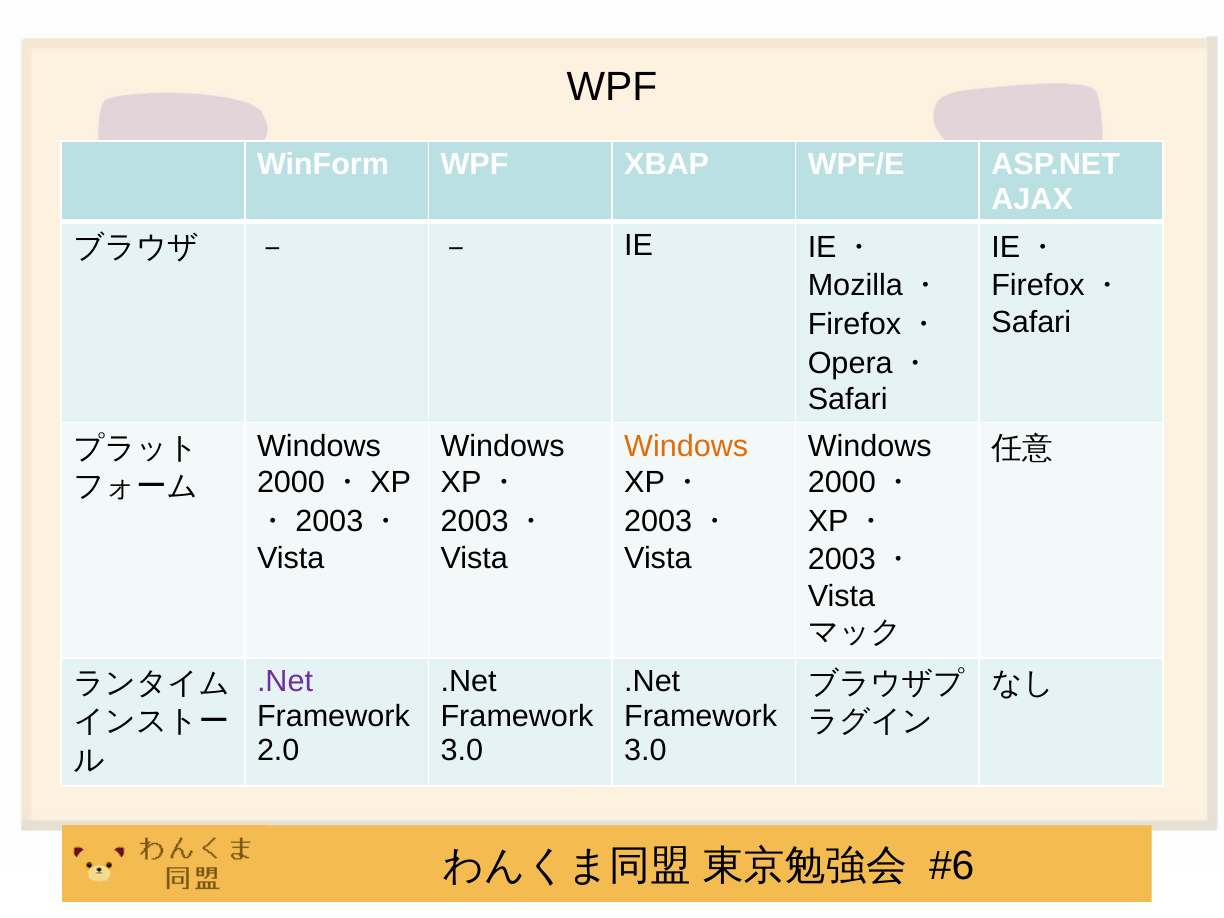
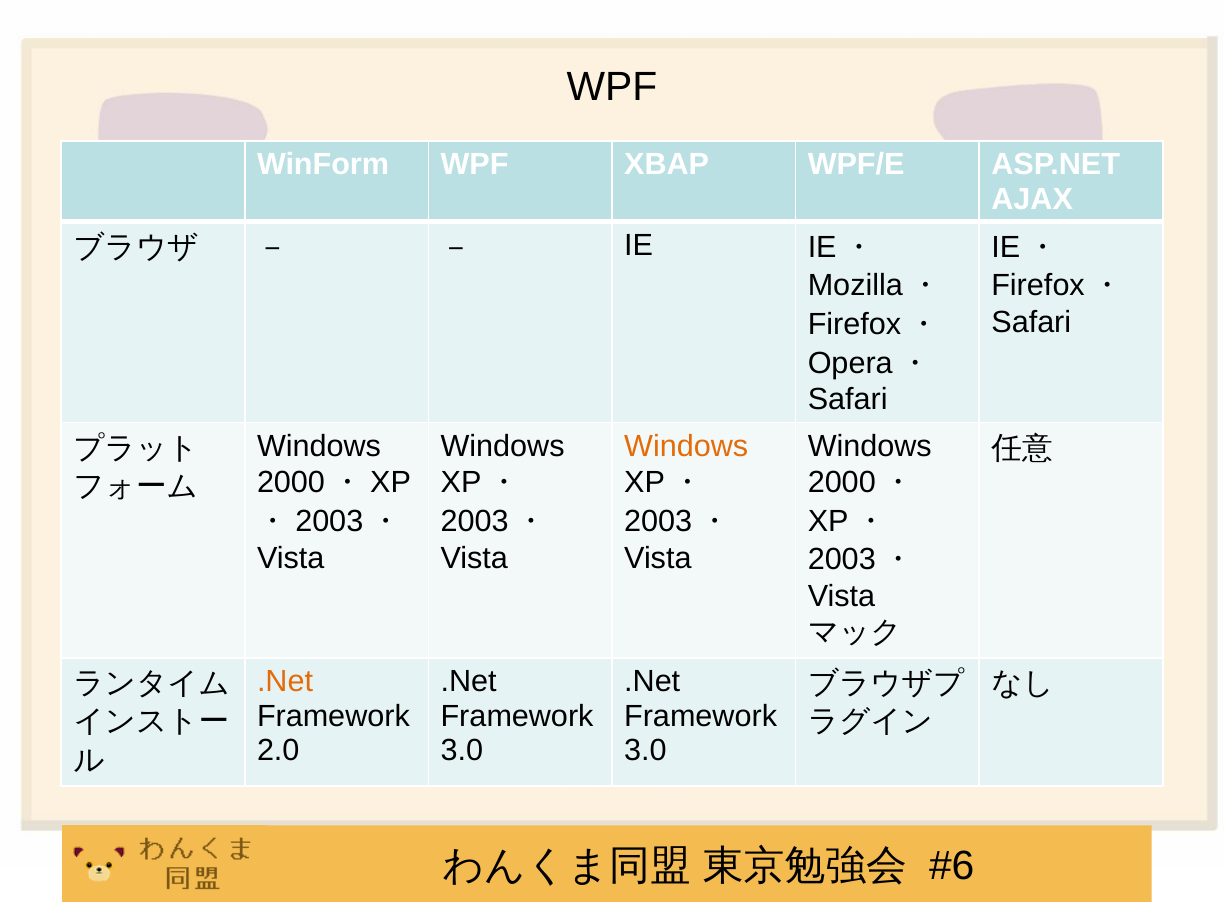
.Net colour: purple -> orange (285, 682)
